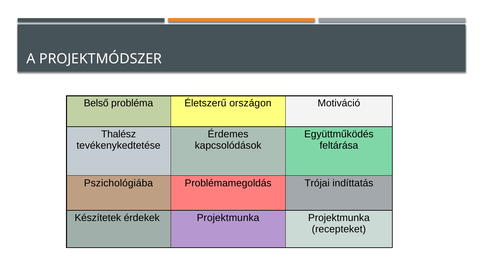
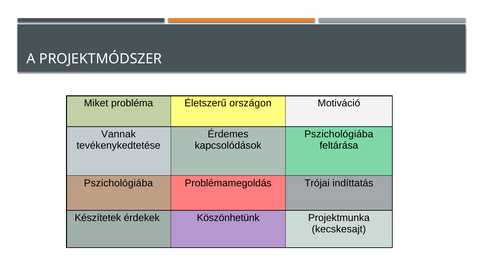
Belső: Belső -> Miket (96, 103)
Thalész: Thalész -> Vannak (119, 134)
Együttműködés: Együttműködés -> Pszichológiába (339, 134)
érdekek Projektmunka: Projektmunka -> Köszönhetünk (228, 218)
recepteket: recepteket -> kecskesajt (339, 229)
